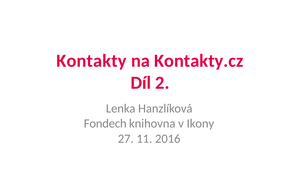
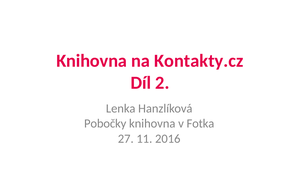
Kontakty: Kontakty -> Knihovna (92, 61)
Fondech: Fondech -> Pobočky (105, 123)
Ikony: Ikony -> Fotka (200, 123)
